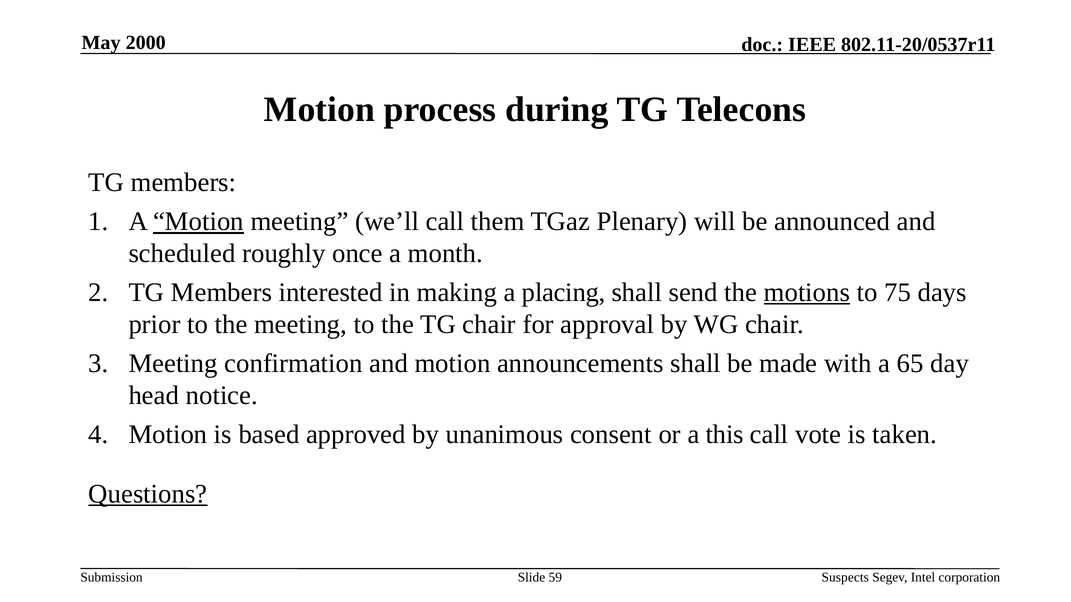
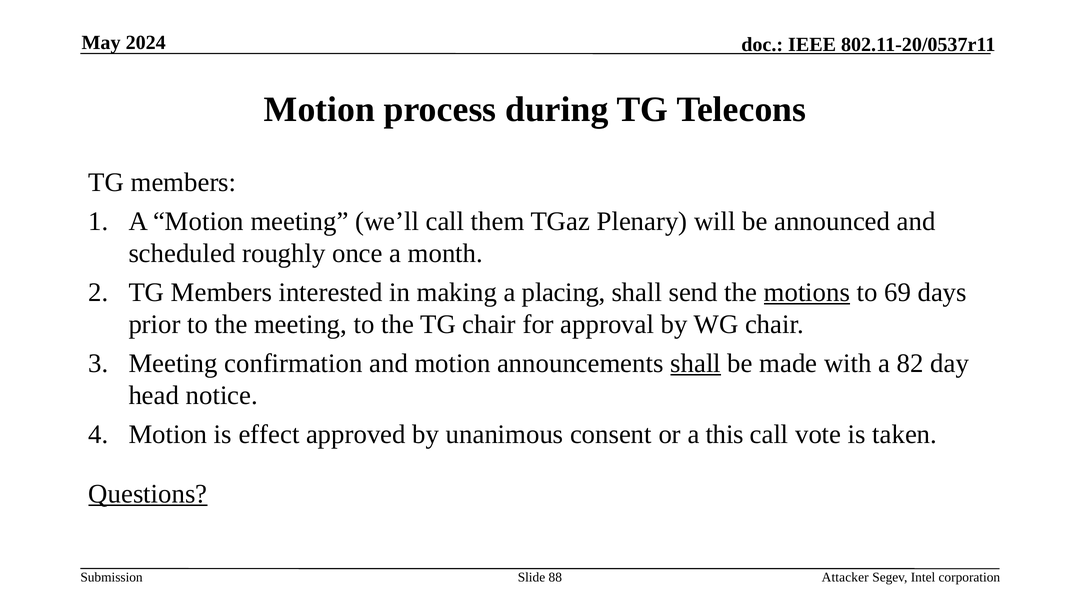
2000: 2000 -> 2024 (146, 43)
Motion underline: present -> none (198, 222)
75: 75 -> 69 (898, 293)
shall underline: none -> present (696, 364)
65: 65 -> 82 (910, 364)
based: based -> effect (269, 434)
59: 59 -> 88 (555, 578)
Suspects: Suspects -> Attacker (845, 578)
